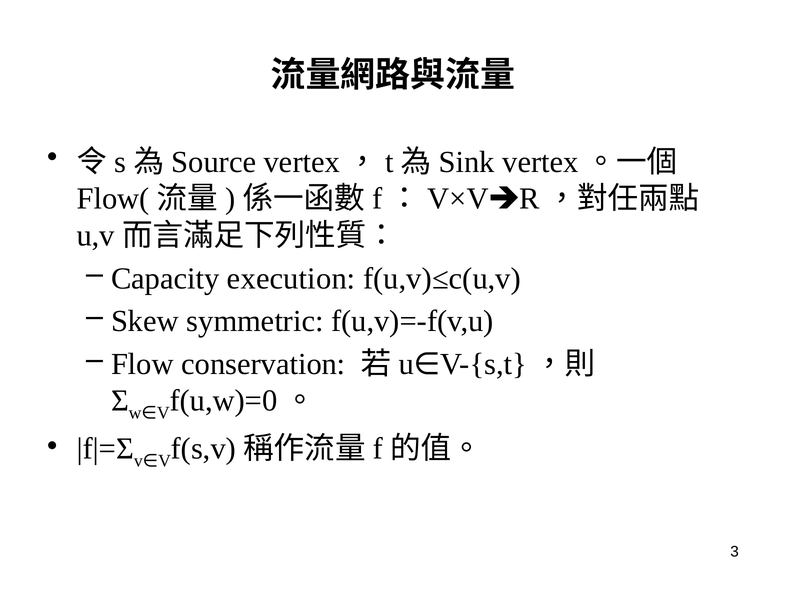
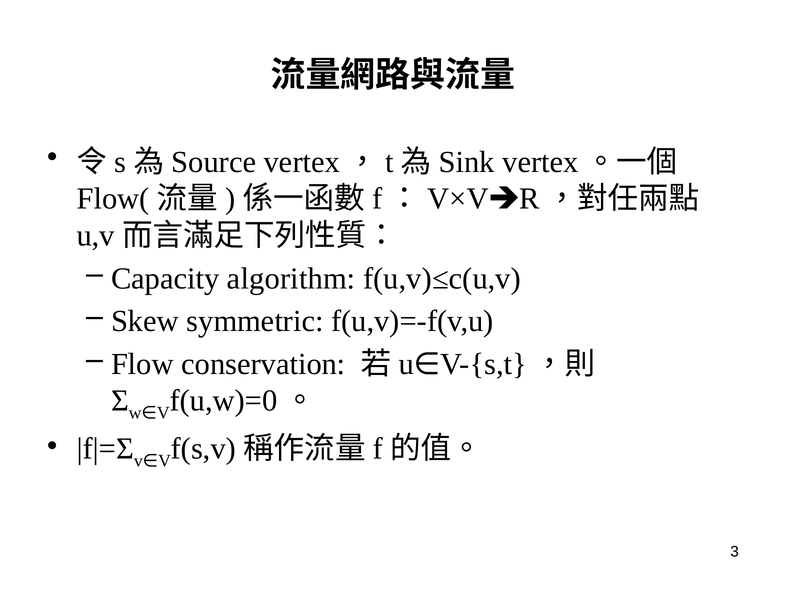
execution: execution -> algorithm (291, 278)
